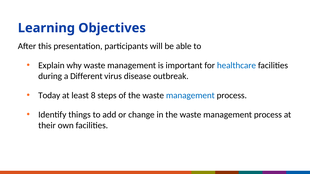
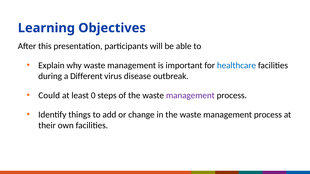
Today: Today -> Could (49, 96)
8: 8 -> 0 (93, 96)
management colour: blue -> purple (190, 96)
